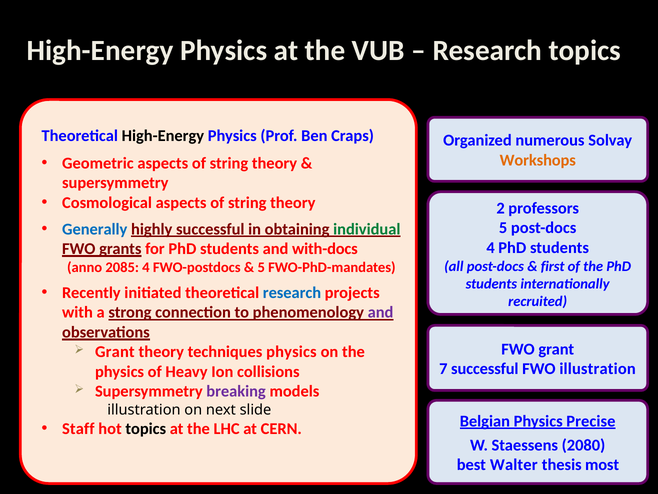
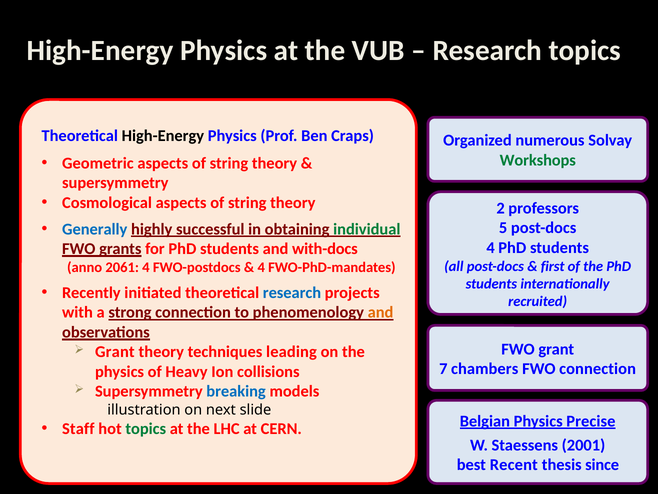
Workshops colour: orange -> green (538, 160)
2085: 2085 -> 2061 (122, 267)
5: 5 -> 4 (261, 267)
and colour: purple -> orange (381, 312)
techniques physics: physics -> leading (291, 352)
7 successful: successful -> chambers (485, 369)
FWO illustration: illustration -> connection (598, 369)
breaking colour: purple -> blue (236, 391)
topics colour: black -> green (146, 428)
2080: 2080 -> 2001 (583, 445)
Walter: Walter -> Recent (514, 465)
most: most -> since (602, 465)
